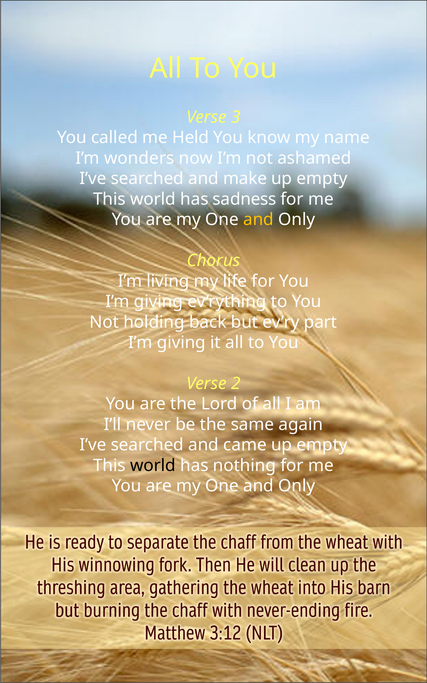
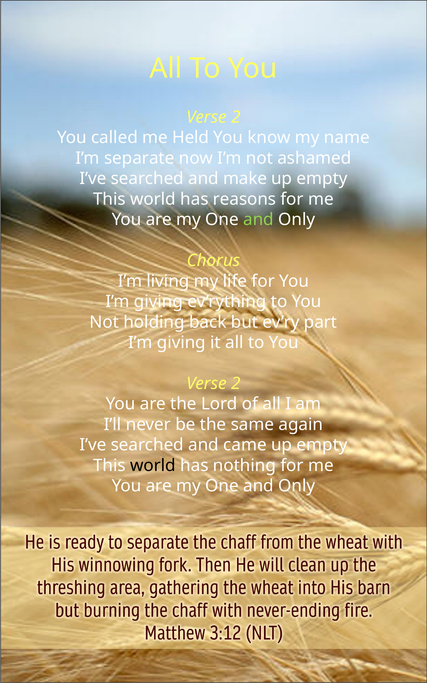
3: 3 -> 2 (236, 117)
wonders: wonders -> separate (139, 158)
sadness: sadness -> reasons (244, 199)
and colour: yellow -> light green (258, 220)
